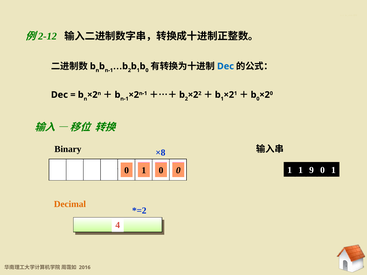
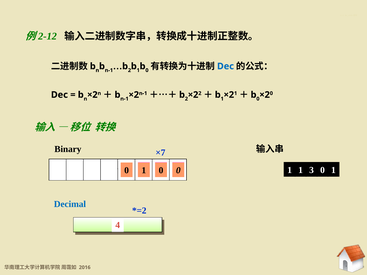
×8: ×8 -> ×7 (160, 153)
9: 9 -> 3 (312, 170)
Decimal colour: orange -> blue (70, 204)
